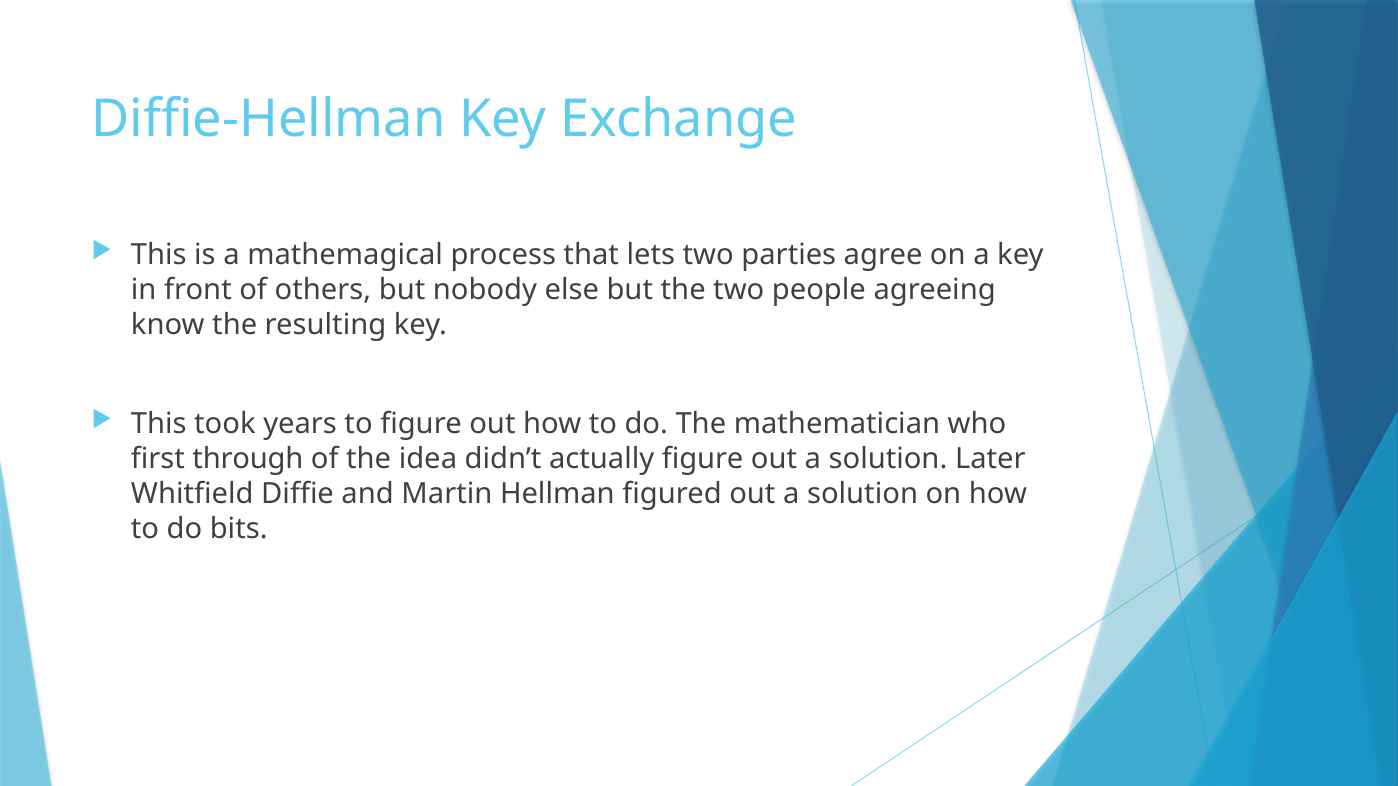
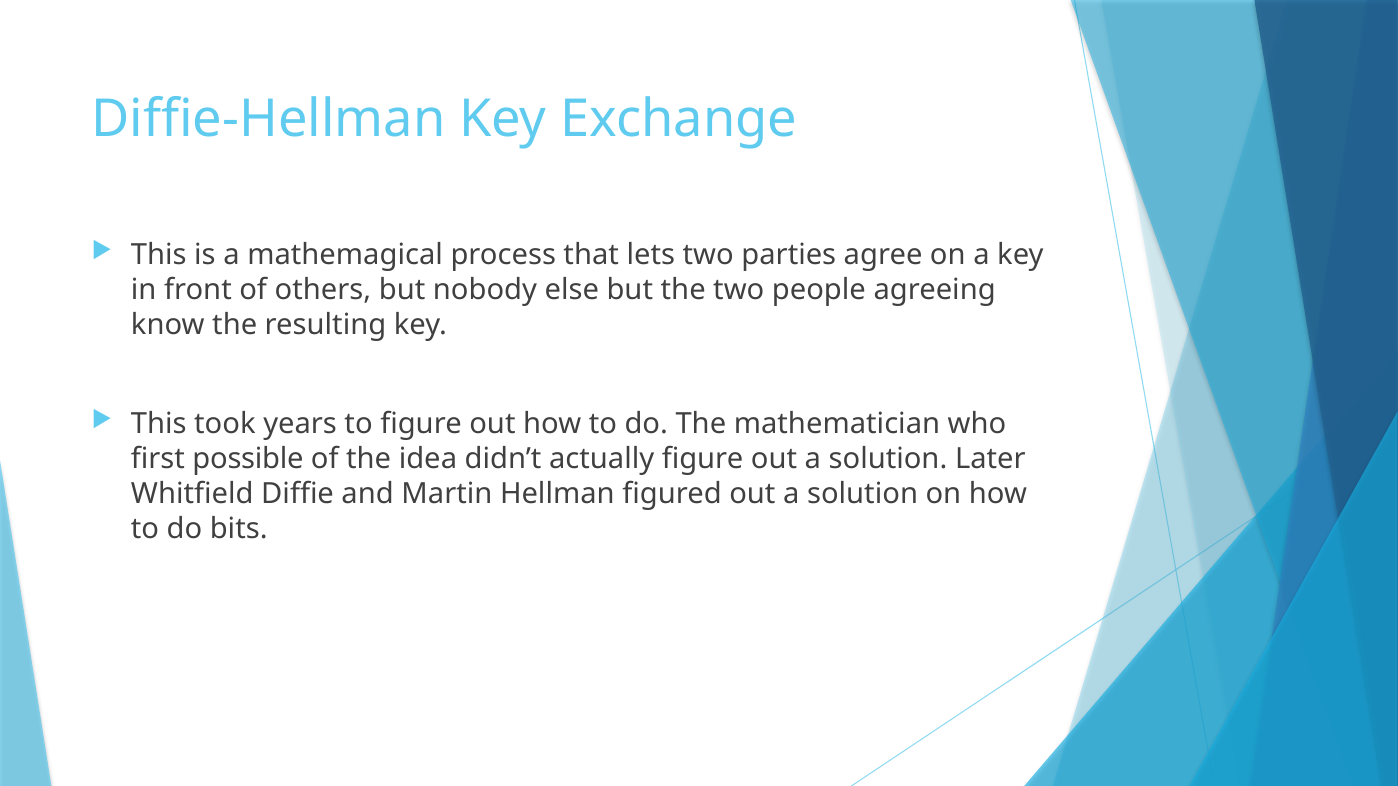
through: through -> possible (248, 459)
